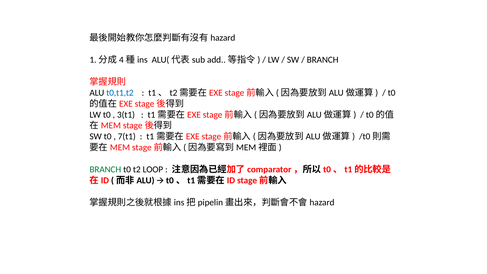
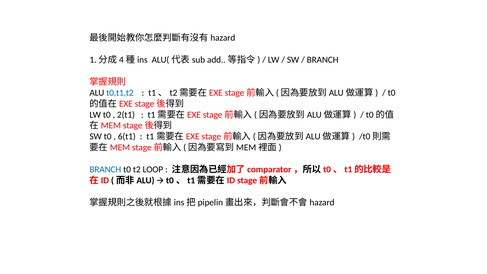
3(t1: 3(t1 -> 2(t1 (126, 115)
7(t1: 7(t1 -> 6(t1 (127, 137)
BRANCH colour: green -> blue (105, 169)
